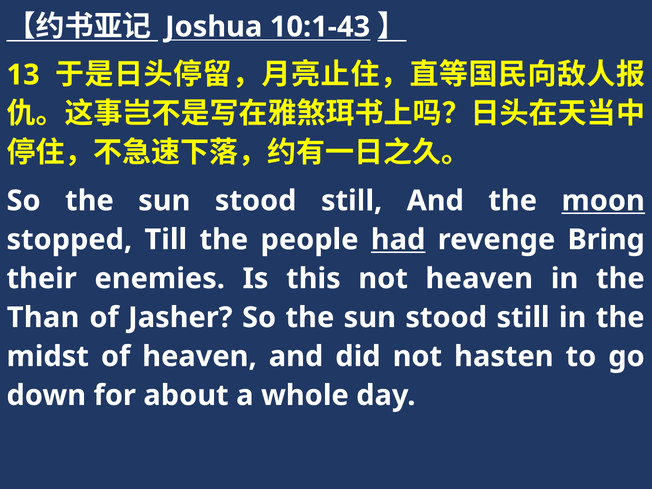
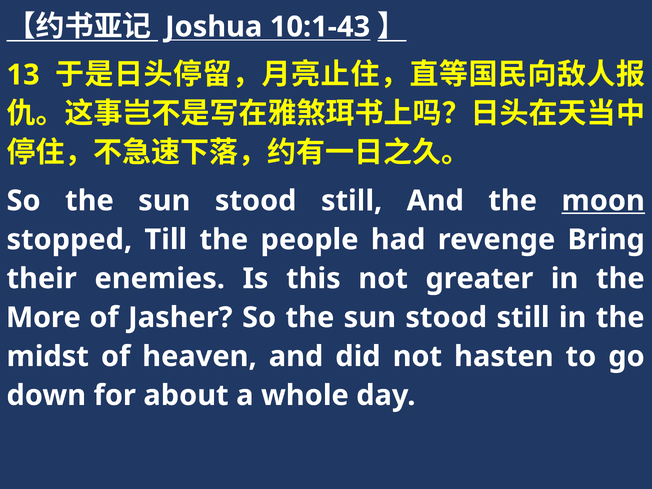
had underline: present -> none (398, 240)
not heaven: heaven -> greater (479, 279)
Than: Than -> More (43, 318)
